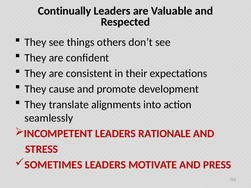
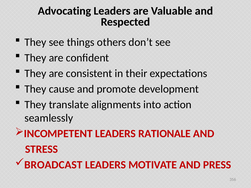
Continually: Continually -> Advocating (64, 11)
SOMETIMES: SOMETIMES -> BROADCAST (53, 165)
